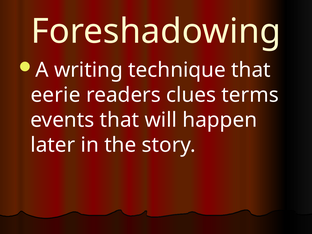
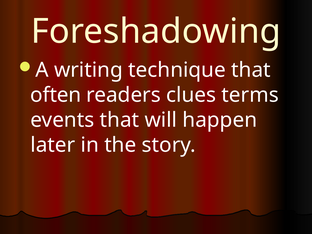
eerie: eerie -> often (56, 95)
